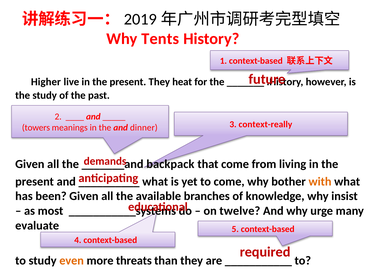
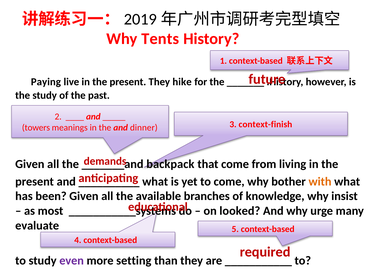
Higher: Higher -> Paying (46, 82)
heat: heat -> hike (182, 82)
context-really: context-really -> context-finish (265, 125)
twelve: twelve -> looked (240, 211)
even colour: orange -> purple (72, 261)
threats: threats -> setting (134, 261)
